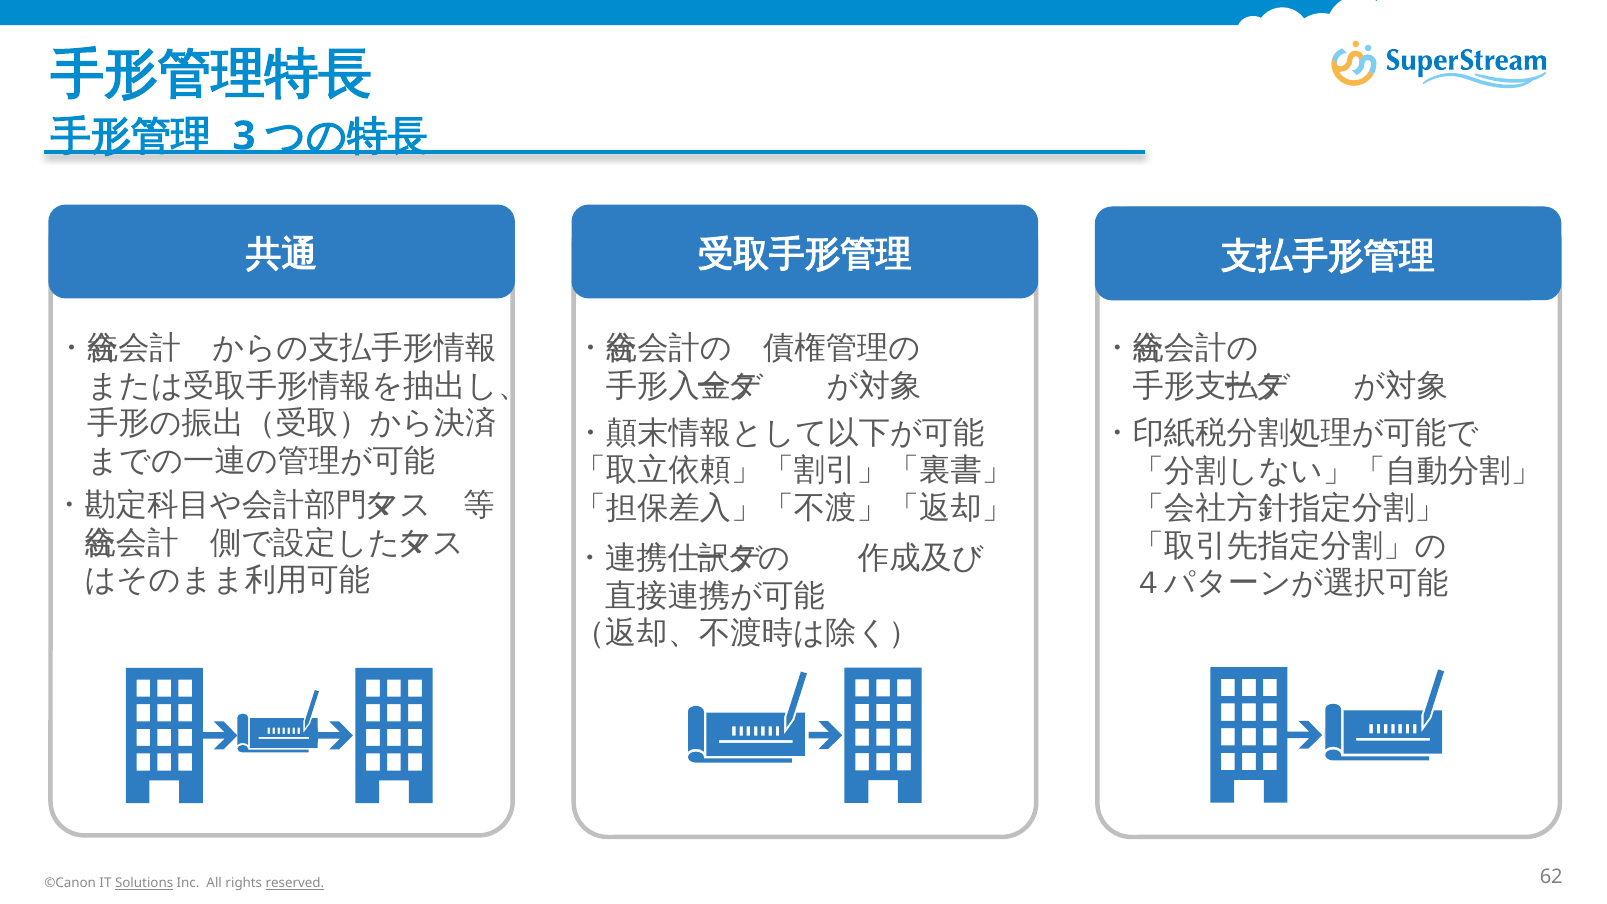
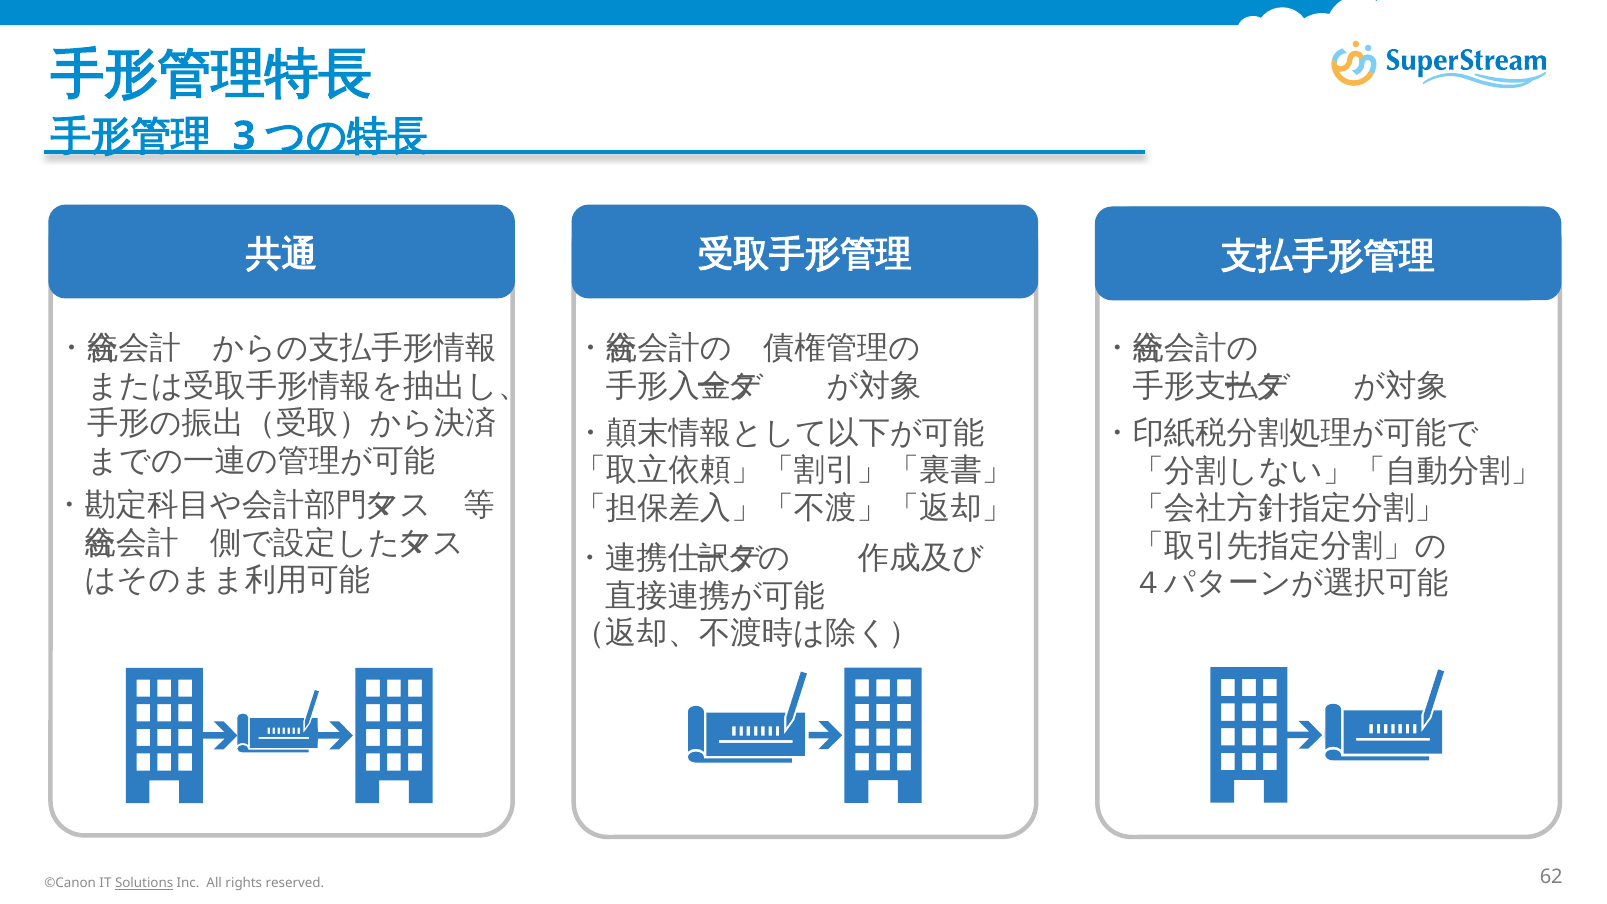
reserved underline: present -> none (295, 883)
